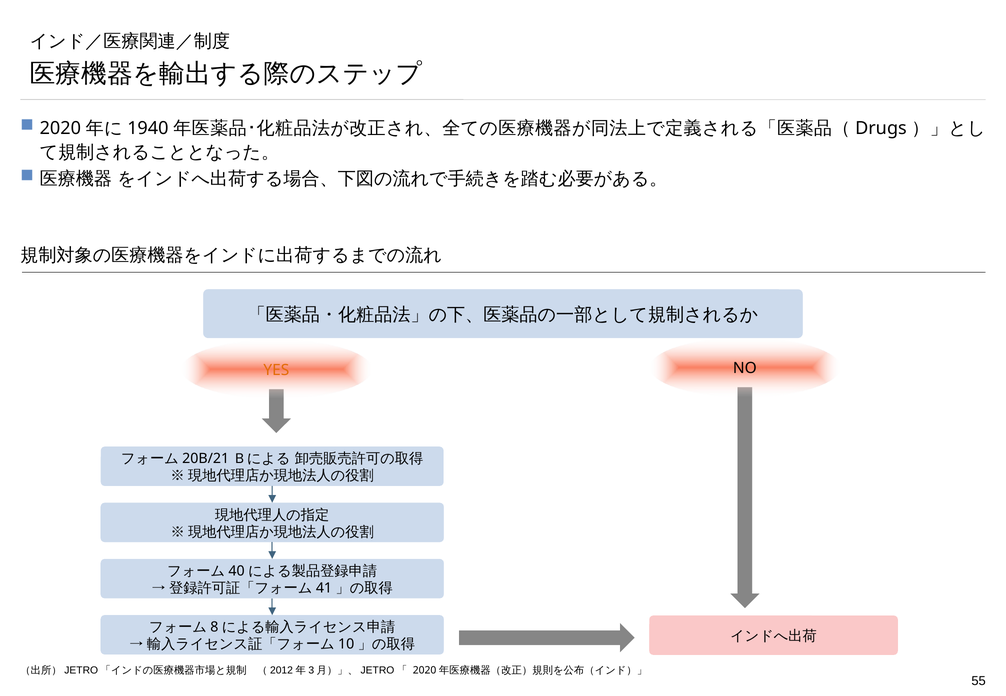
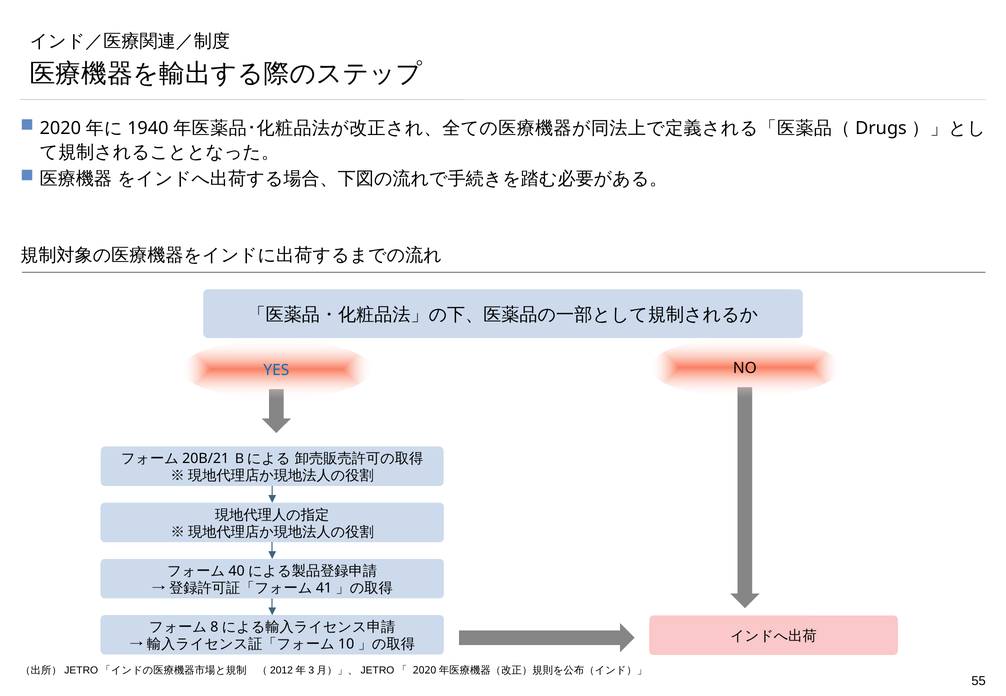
YES colour: orange -> blue (276, 371)
